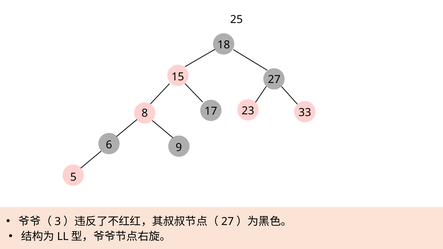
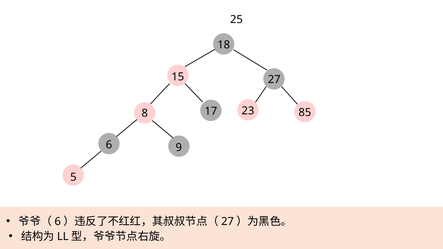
33: 33 -> 85 (305, 112)
3: 3 -> 6 (58, 222)
